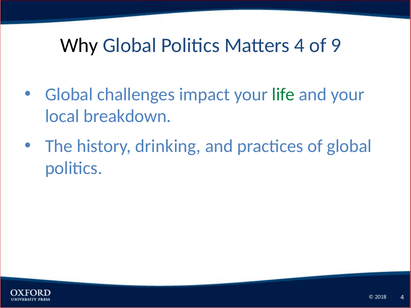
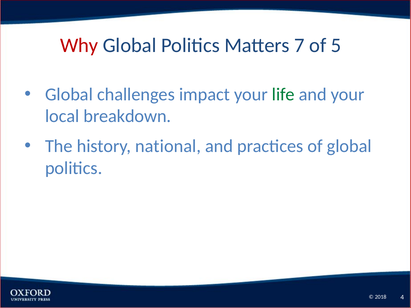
Why colour: black -> red (79, 45)
Matters 4: 4 -> 7 (299, 45)
9: 9 -> 5 (336, 45)
drinking: drinking -> national (168, 146)
